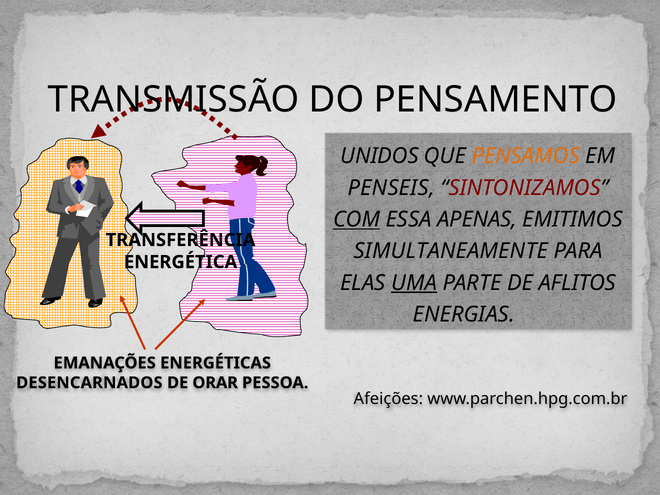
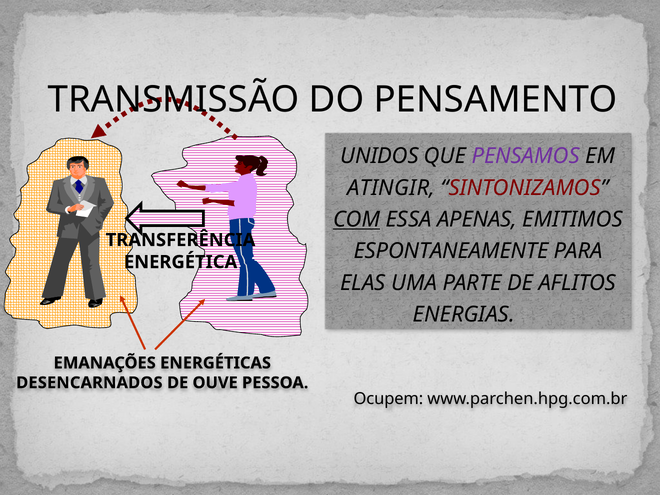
PENSAMOS colour: orange -> purple (526, 156)
PENSEIS: PENSEIS -> ATINGIR (391, 188)
SIMULTANEAMENTE: SIMULTANEAMENTE -> ESPONTANEAMENTE (451, 251)
UMA underline: present -> none (414, 283)
ORAR: ORAR -> OUVE (215, 383)
Afeições: Afeições -> Ocupem (388, 399)
